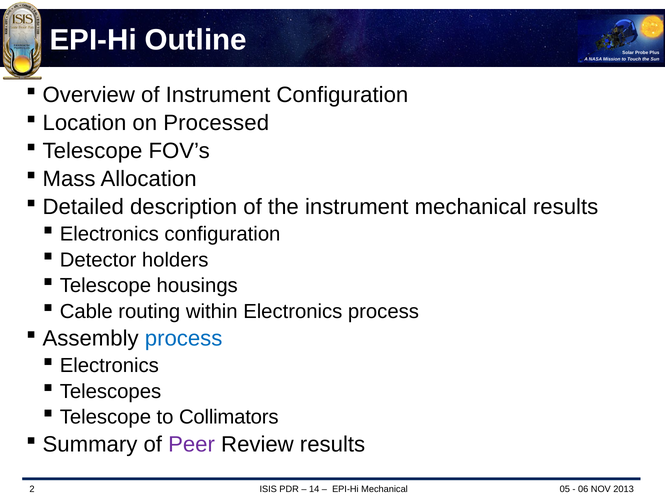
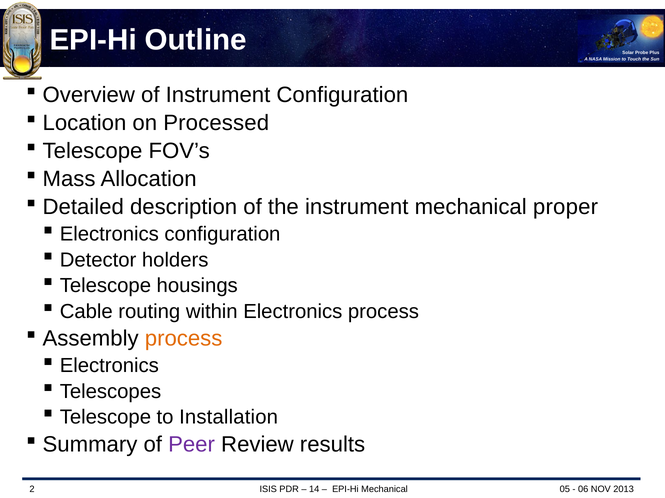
mechanical results: results -> proper (566, 207)
process colour: blue -> orange (184, 339)
Collimators: Collimators -> Installation (229, 418)
